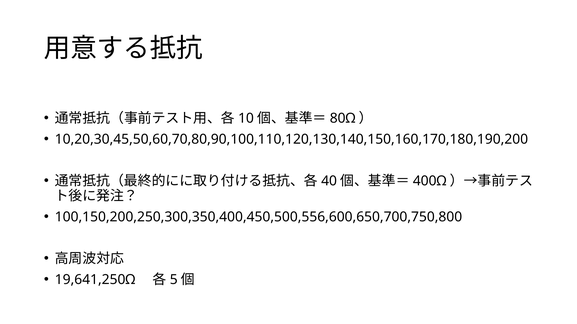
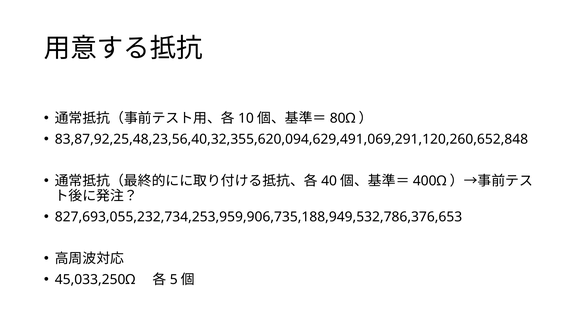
10,20,30,45,50,60,70,80,90,100,110,120,130,140,150,160,170,180,190,200: 10,20,30,45,50,60,70,80,90,100,110,120,130,140,150,160,170,180,190,200 -> 83,87,92,25,48,23,56,40,32,355,620,094,629,491,069,291,120,260,652,848 (291, 139)
100,150,200,250,300,350,400,450,500,556,600,650,700,750,800: 100,150,200,250,300,350,400,450,500,556,600,650,700,750,800 -> 827,693,055,232,734,253,959,906,735,188,949,532,786,376,653 (258, 217)
19,641,250Ω: 19,641,250Ω -> 45,033,250Ω (95, 280)
